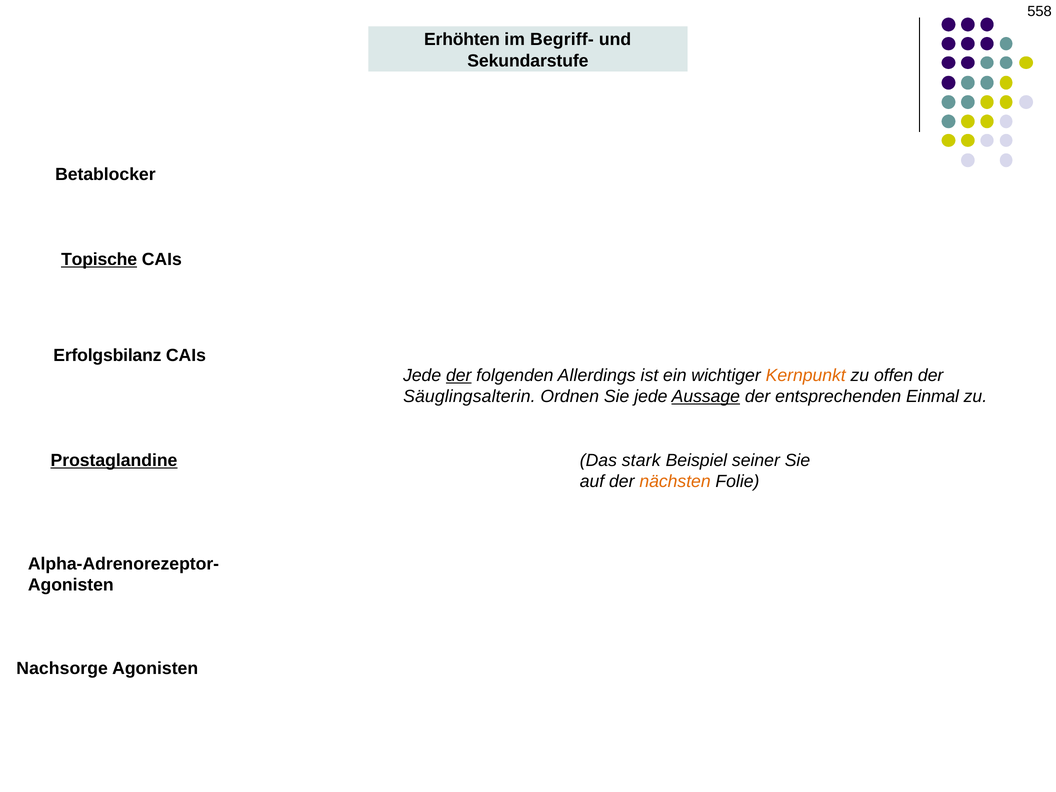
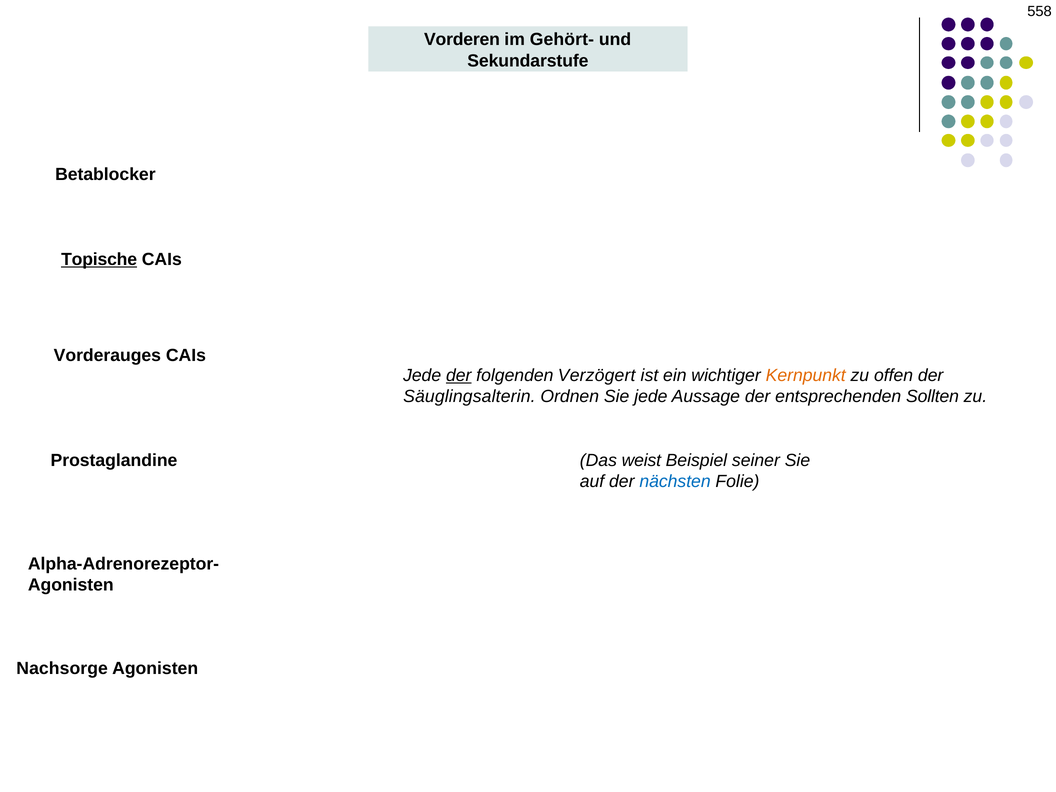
Erhöhten: Erhöhten -> Vorderen (462, 40)
Begriff-: Begriff- -> Gehört- (562, 40)
Erfolgsbilanz: Erfolgsbilanz -> Vorderauges (107, 355)
Allerdings: Allerdings -> Verzögert (597, 375)
Aussage underline: present -> none (706, 397)
Einmal: Einmal -> Sollten (933, 397)
Prostaglandine underline: present -> none (114, 461)
stark: stark -> weist (641, 461)
nächsten colour: orange -> blue (675, 482)
